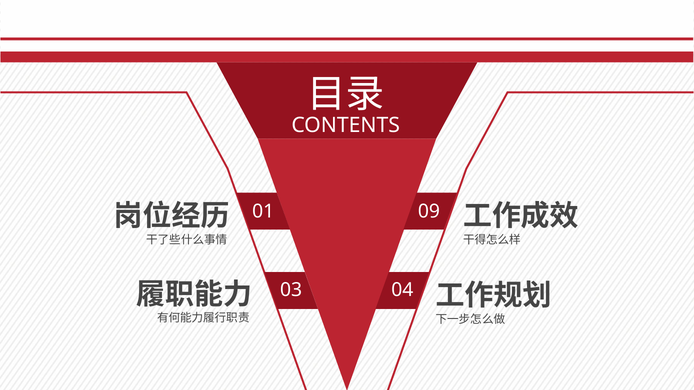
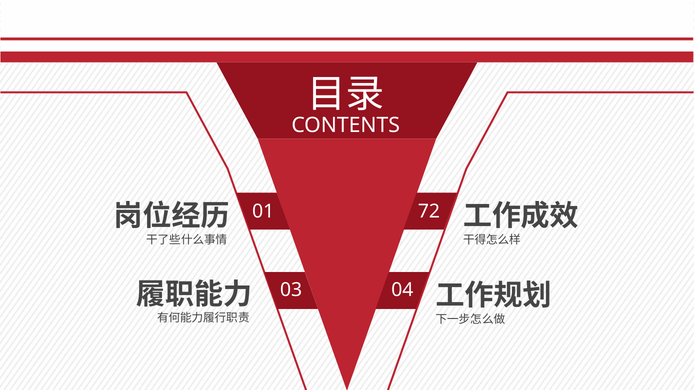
09: 09 -> 72 (429, 212)
